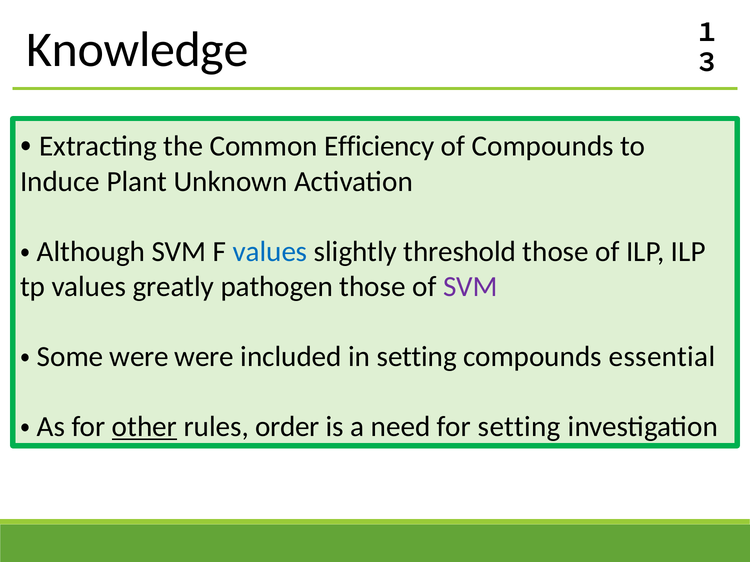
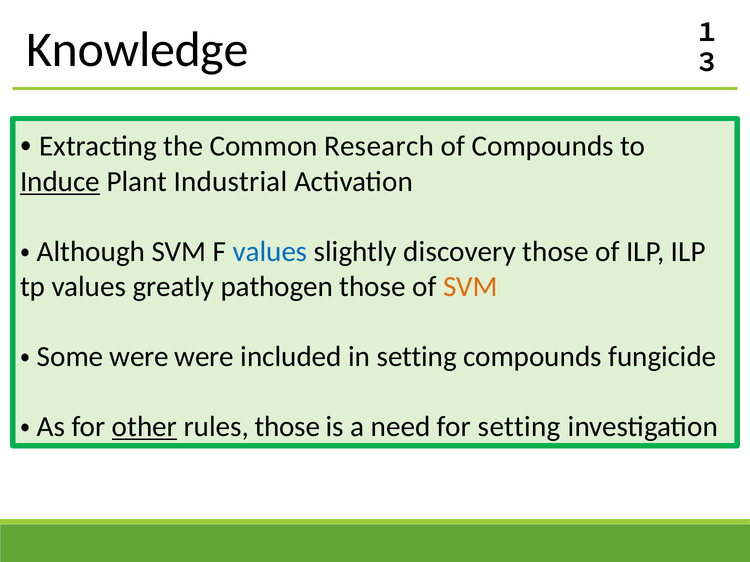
Efficiency: Efficiency -> Research (379, 146)
Induce underline: none -> present (60, 182)
Unknown: Unknown -> Industrial (230, 182)
threshold: threshold -> discovery (460, 252)
SVM colour: purple -> orange (470, 287)
essential: essential -> fungicide (662, 357)
rules order: order -> those (287, 427)
